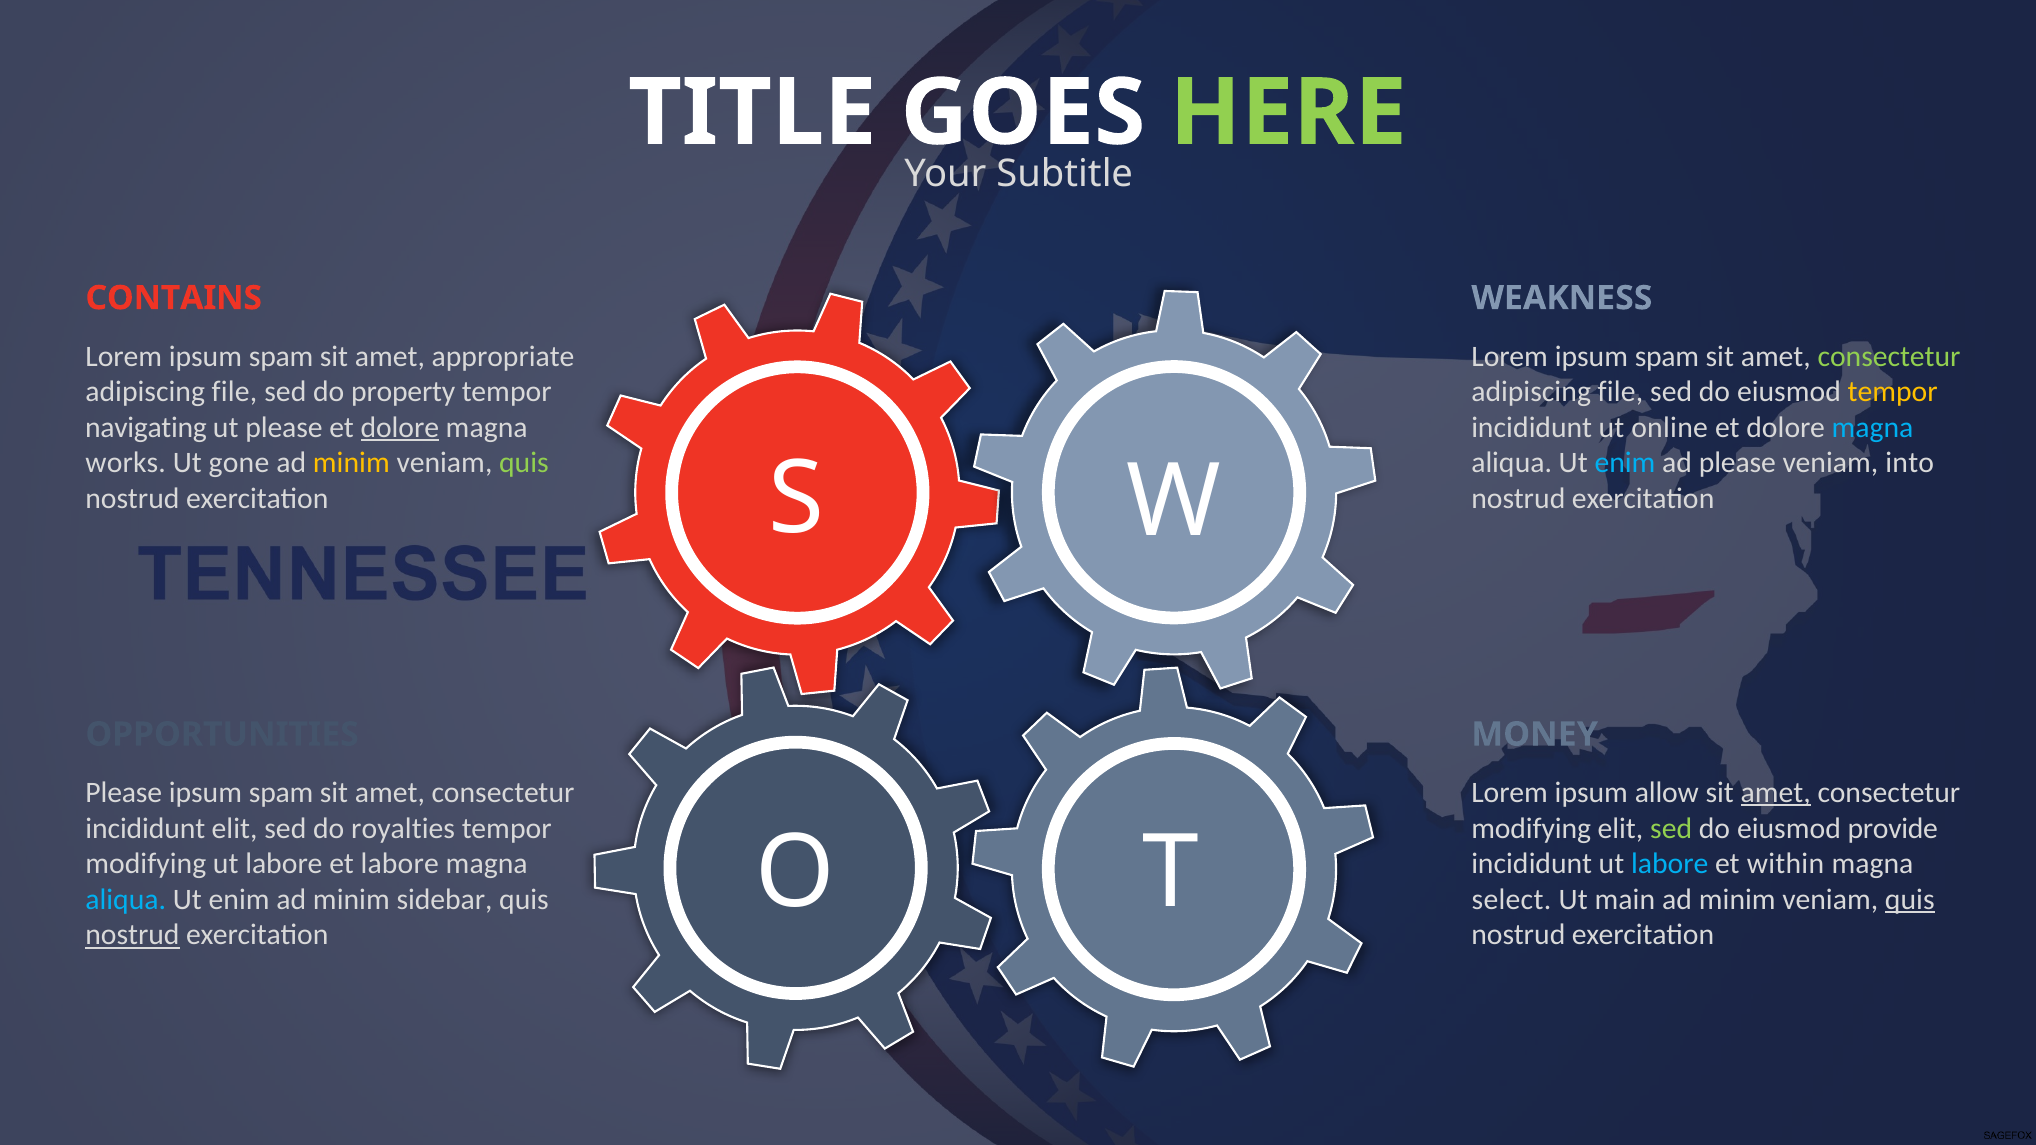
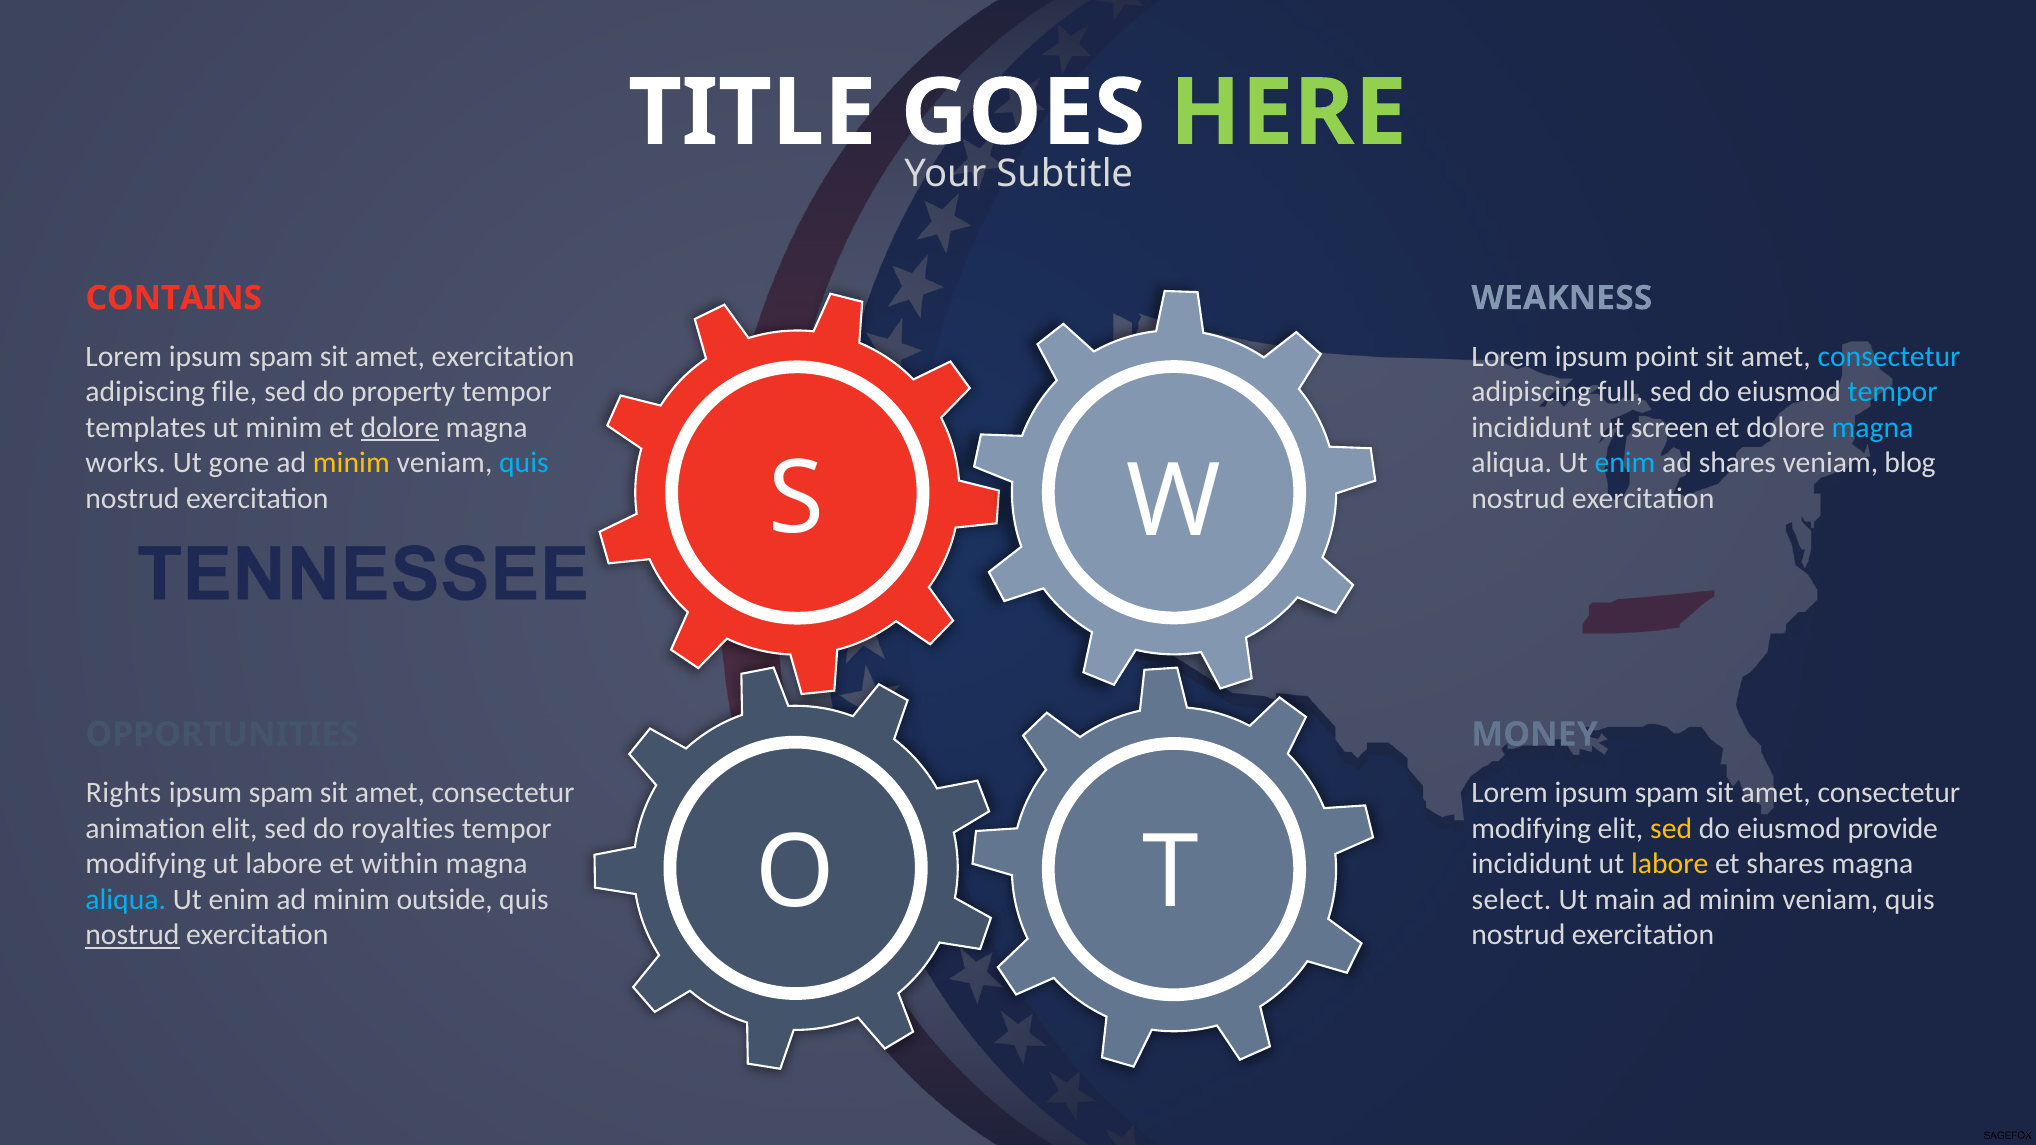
amet appropriate: appropriate -> exercitation (503, 356)
spam: spam -> point (1667, 356)
consectetur colour: light green -> light blue (1889, 356)
file: file -> full (1620, 392)
tempor colour: yellow -> light blue (1893, 392)
navigating: navigating -> templates (146, 428)
ut please: please -> minim (284, 428)
online: online -> screen (1670, 428)
quis colour: light green -> light blue (524, 463)
ad please: please -> shares (1737, 463)
into: into -> blog (1910, 463)
Please: Please -> Rights (124, 793)
allow: allow -> spam (1667, 793)
amet underline: present -> none (1776, 793)
incididunt: incididunt -> animation (145, 828)
sed colour: light green -> yellow (1671, 828)
et labore: labore -> within (400, 864)
labore colour: light blue -> yellow (1670, 864)
et within: within -> shares (1786, 864)
sidebar: sidebar -> outside (445, 900)
quis underline: present -> none (1910, 900)
